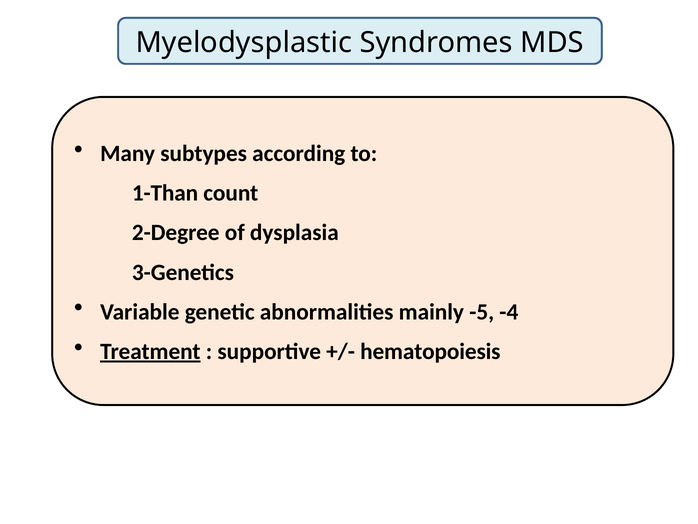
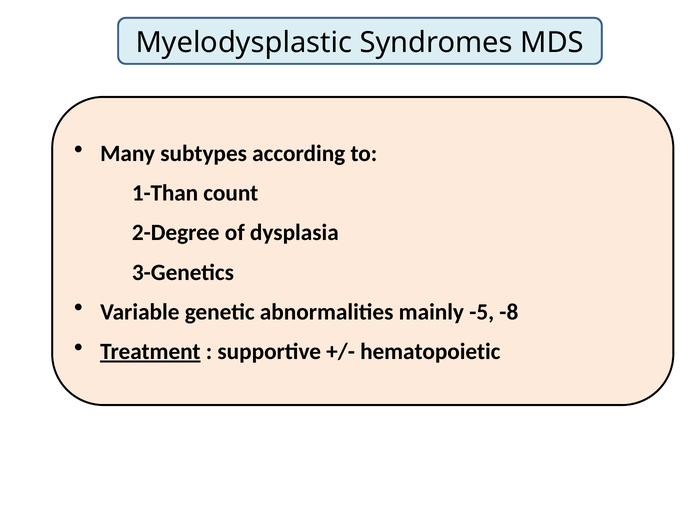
-4: -4 -> -8 (509, 312)
hematopoiesis: hematopoiesis -> hematopoietic (430, 351)
